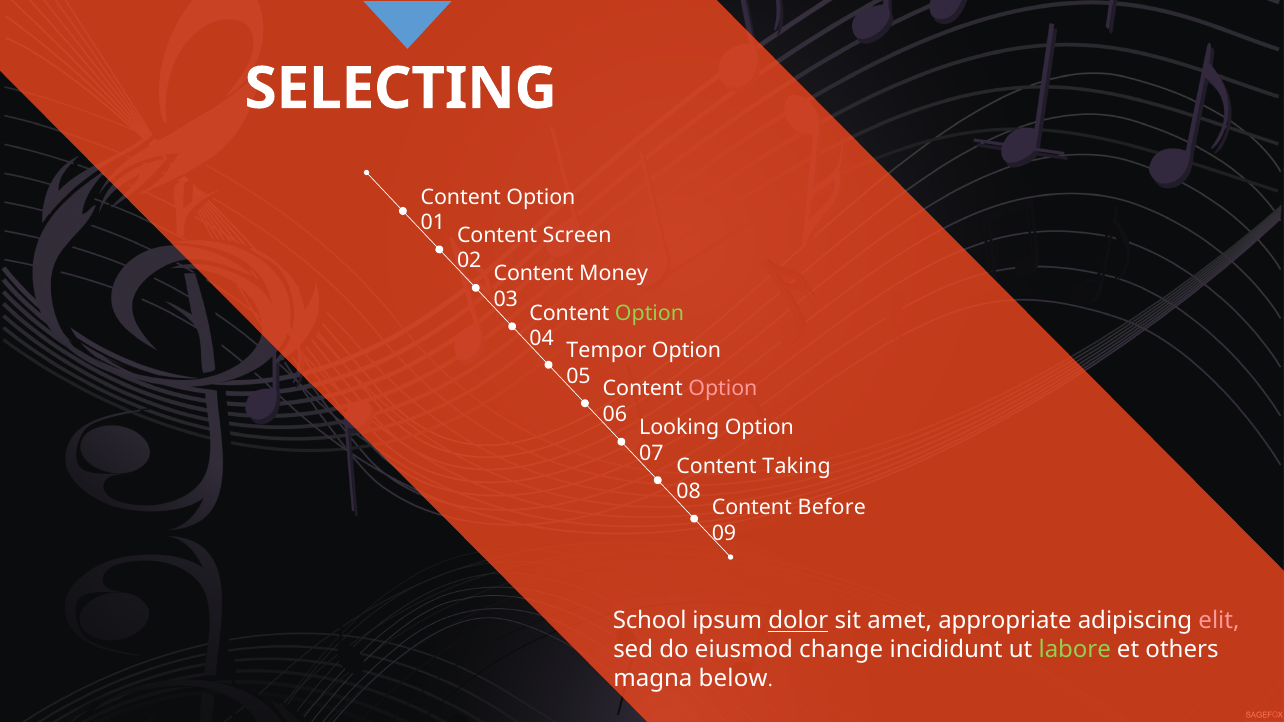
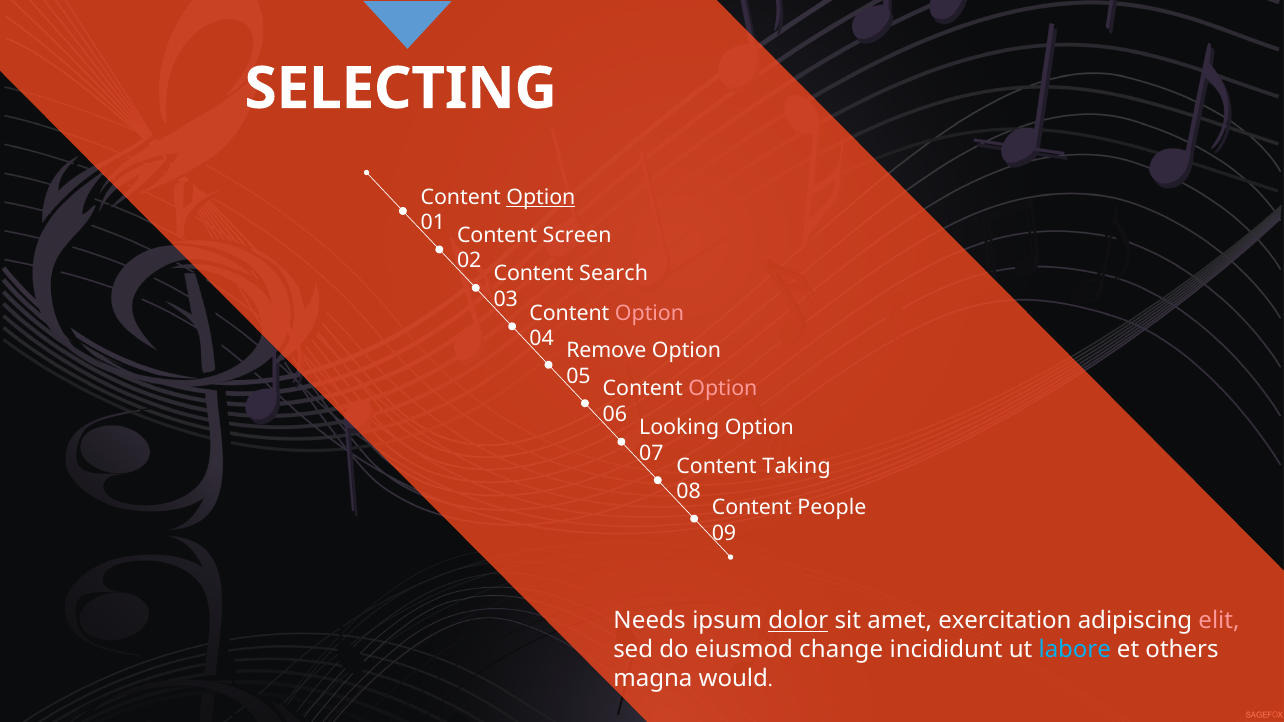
Option underline: none -> present (541, 197)
Money: Money -> Search (614, 274)
Option colour: light green -> pink (650, 313)
Tempor: Tempor -> Remove (606, 351)
Before: Before -> People (832, 508)
School: School -> Needs (650, 621)
appropriate: appropriate -> exercitation (1005, 621)
labore colour: light green -> light blue (1075, 650)
below: below -> would (733, 679)
